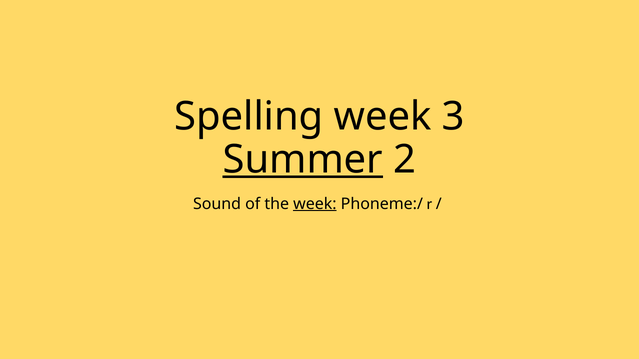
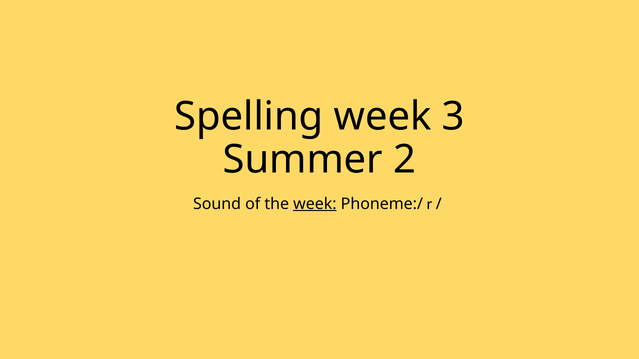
Summer underline: present -> none (303, 160)
